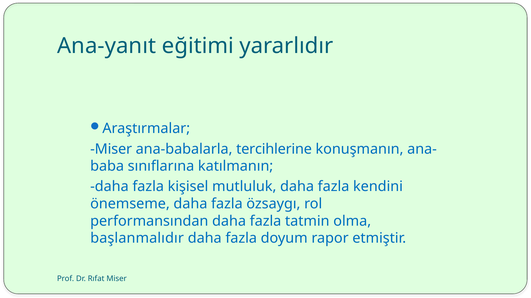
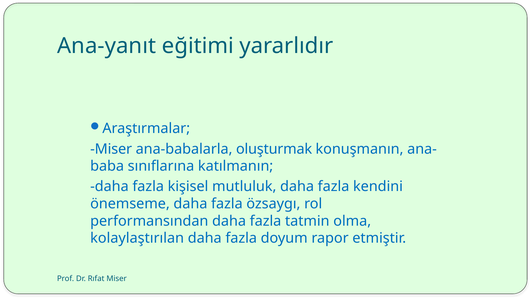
tercihlerine: tercihlerine -> oluşturmak (274, 149)
başlanmalıdır: başlanmalıdır -> kolaylaştırılan (137, 239)
